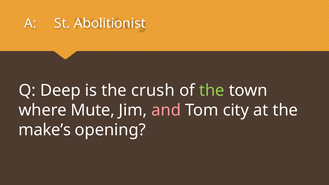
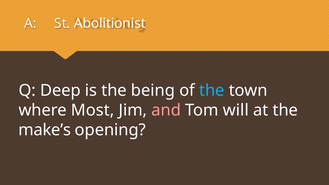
crush: crush -> being (153, 91)
the colour: light green -> light blue (212, 91)
Mute: Mute -> Most (93, 110)
city: city -> will (236, 110)
